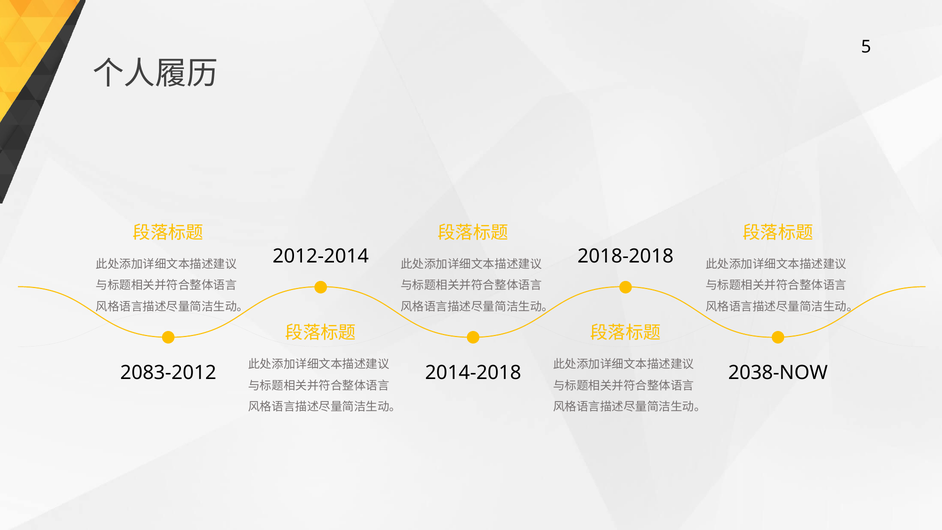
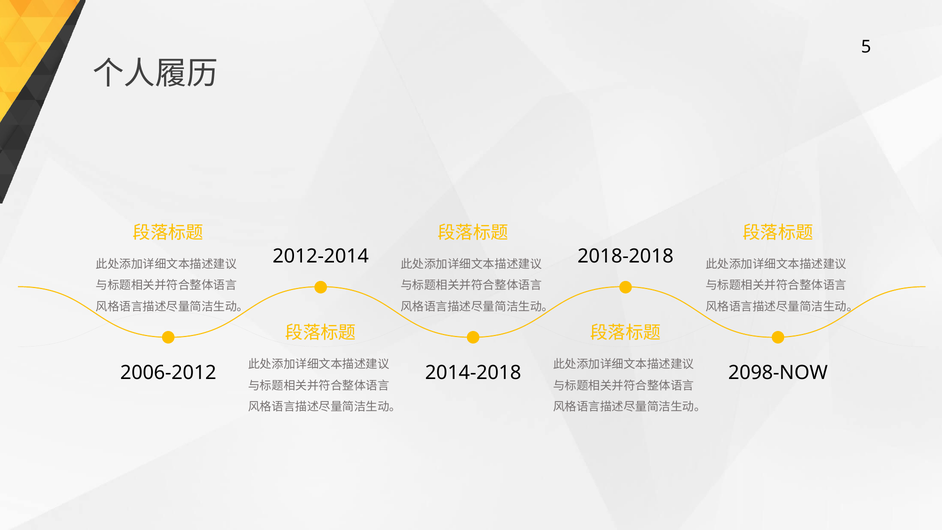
2083-2012: 2083-2012 -> 2006-2012 (168, 373)
2038-NOW: 2038-NOW -> 2098-NOW (778, 373)
